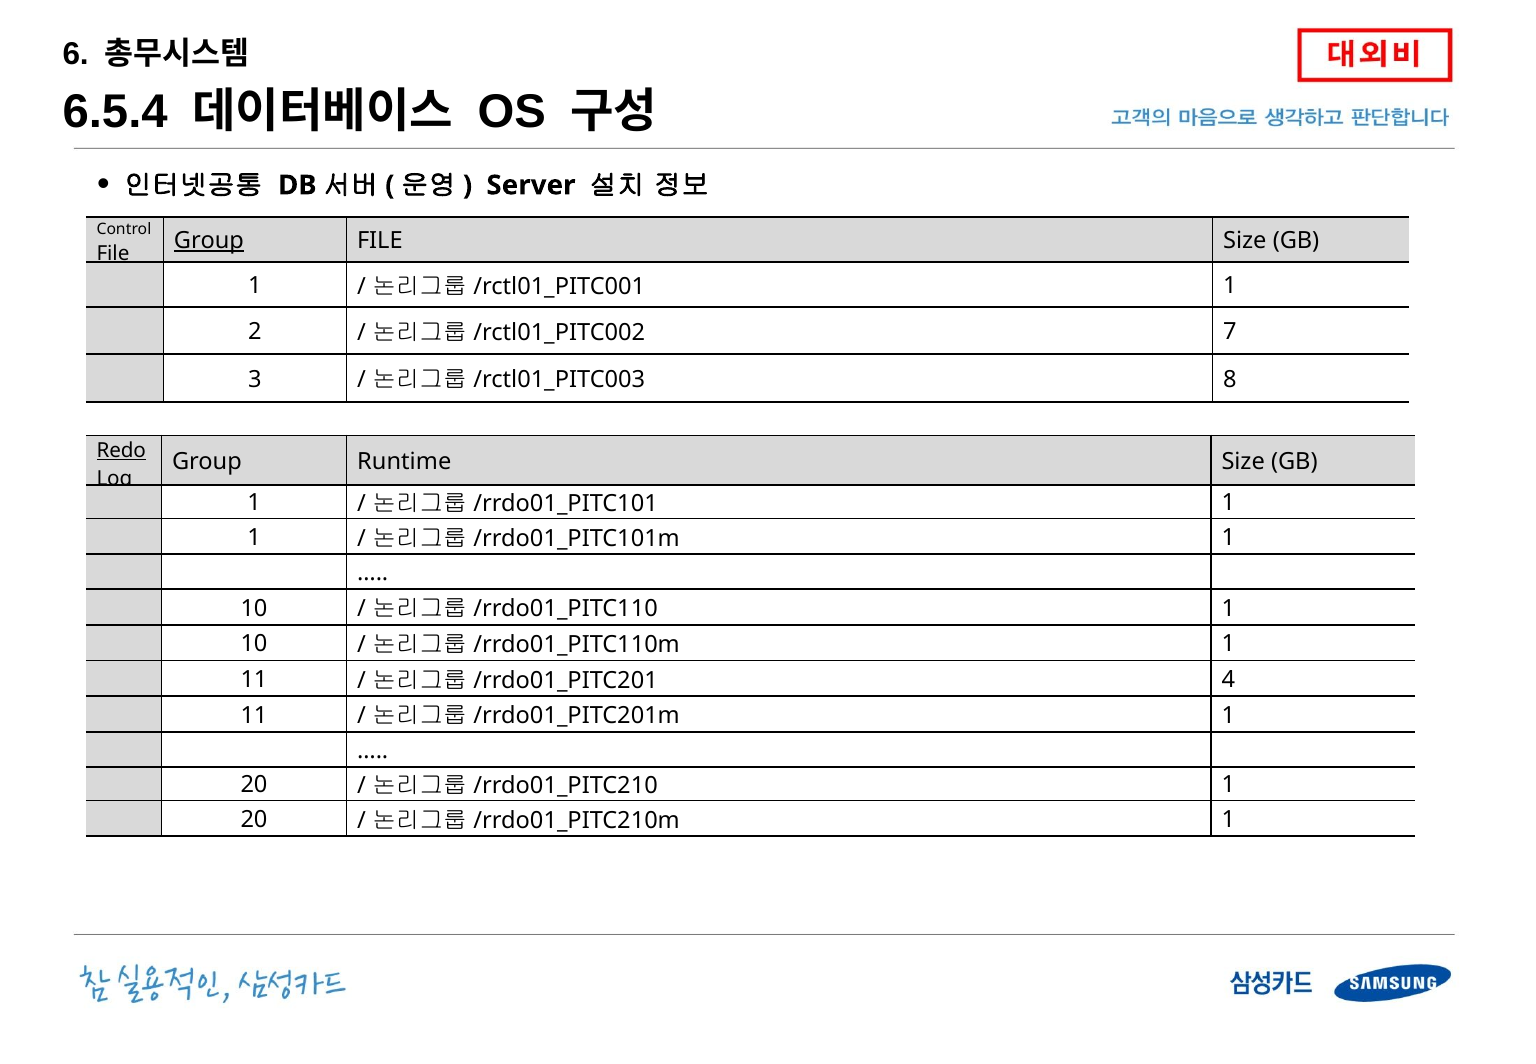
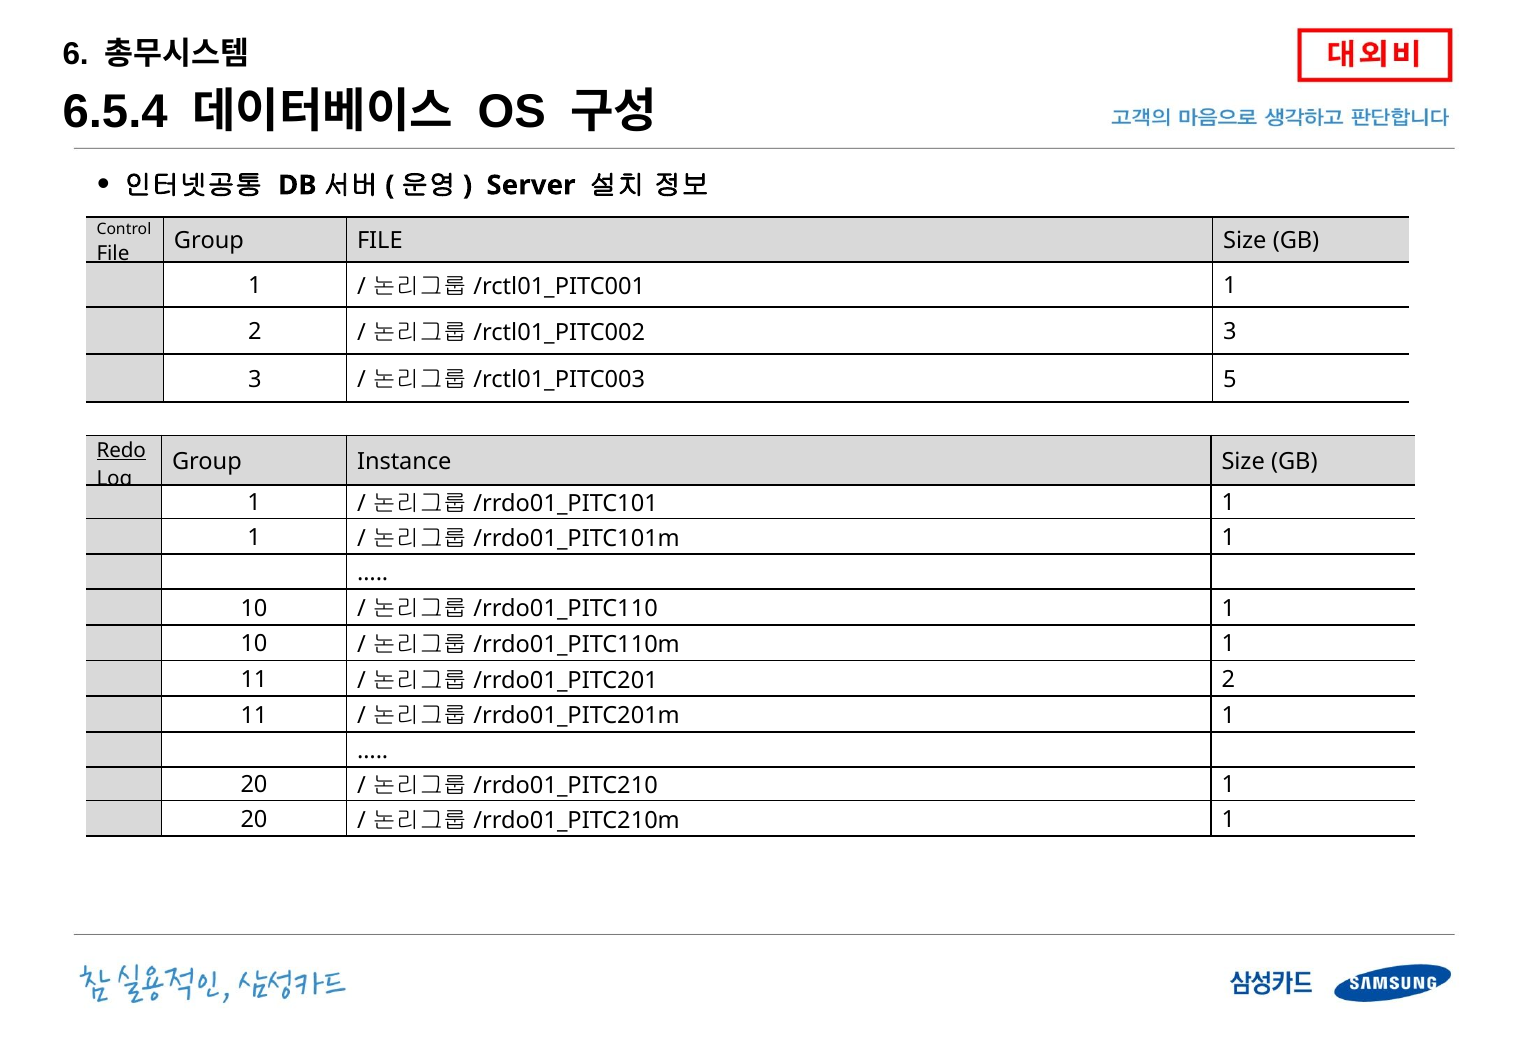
Group underline: present -> none (209, 241)
7: 7 -> 3 (1230, 332)
8: 8 -> 5 (1230, 379)
Runtime: Runtime -> Instance (404, 461)
4: 4 -> 2 (1228, 679)
